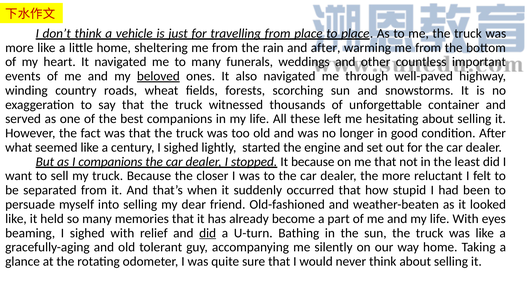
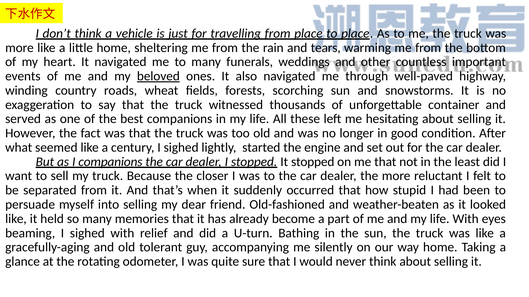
and after: after -> tears (326, 48)
It because: because -> stopped (313, 162)
did underline: present -> none (208, 233)
